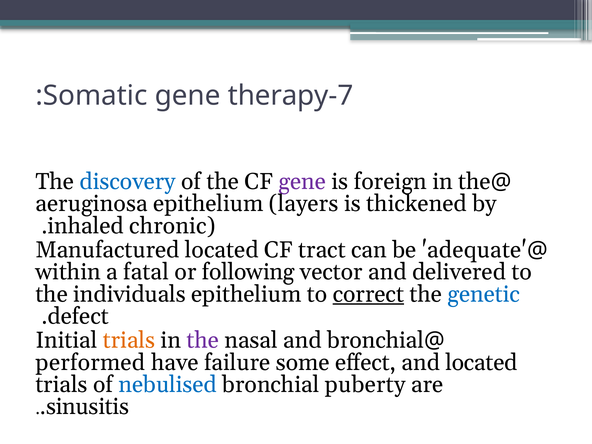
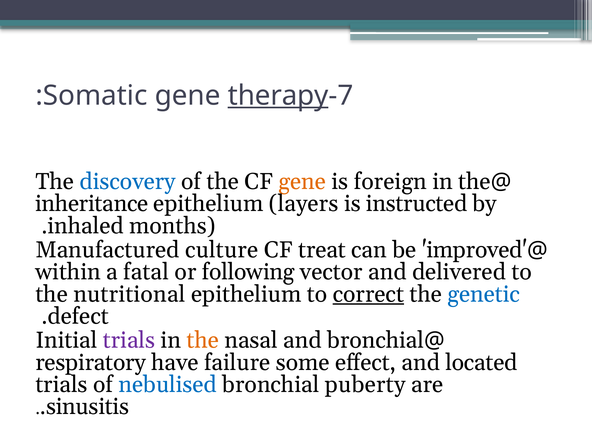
therapy underline: none -> present (278, 96)
gene colour: purple -> orange (302, 182)
aeruginosa: aeruginosa -> inheritance (92, 204)
thickened: thickened -> instructed (417, 204)
chronic: chronic -> months (172, 226)
located: located -> culture (222, 250)
tract: tract -> treat (322, 250)
adequate: adequate -> improved (474, 250)
individuals: individuals -> nutritional (129, 294)
trials colour: orange -> purple (129, 340)
the colour: purple -> orange (203, 340)
performed: performed -> respiratory (91, 362)
